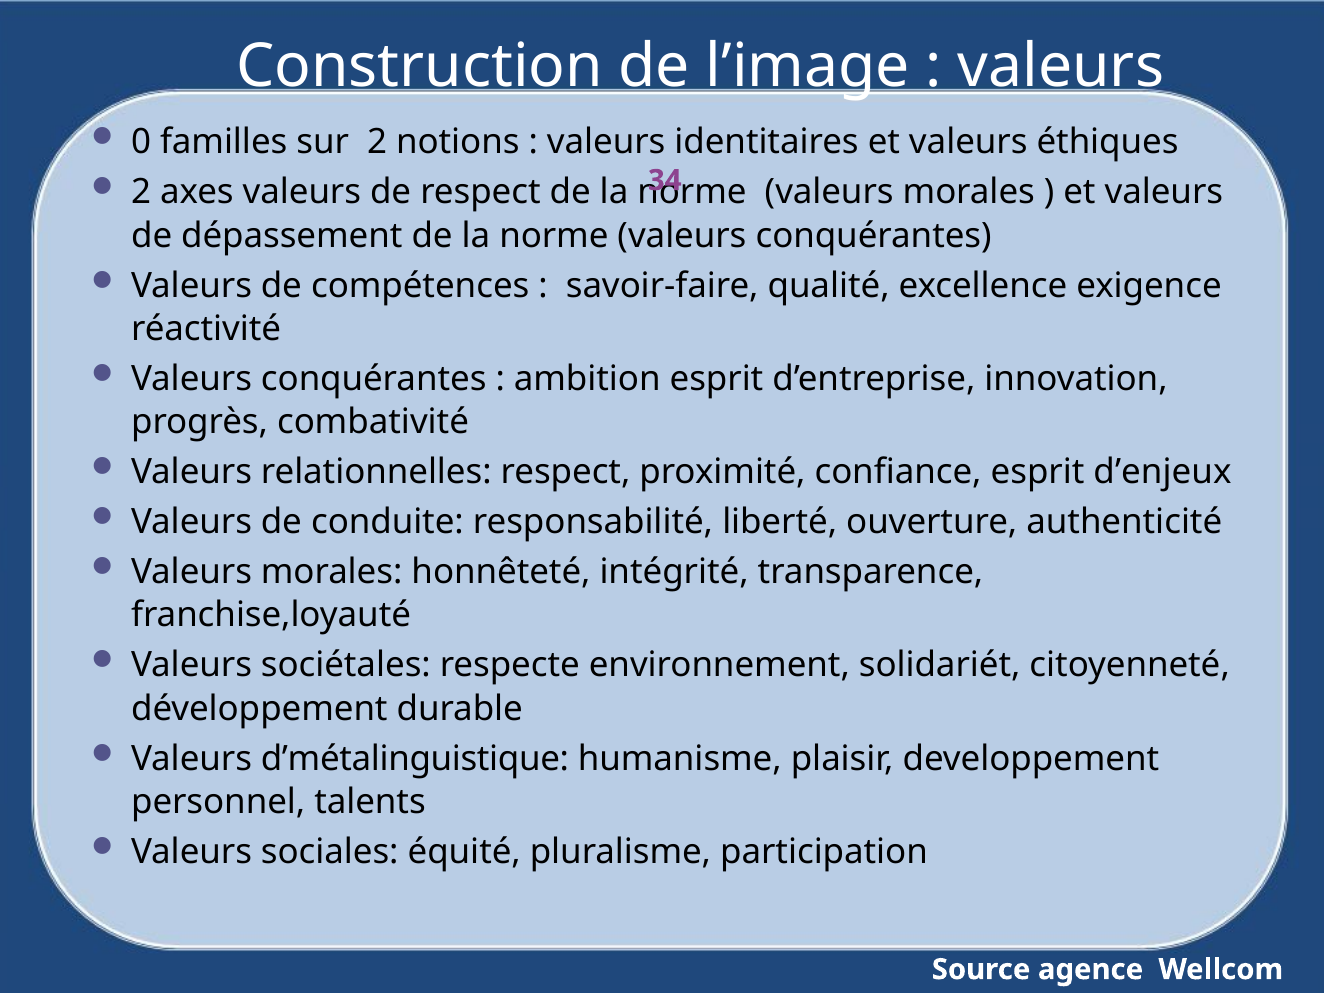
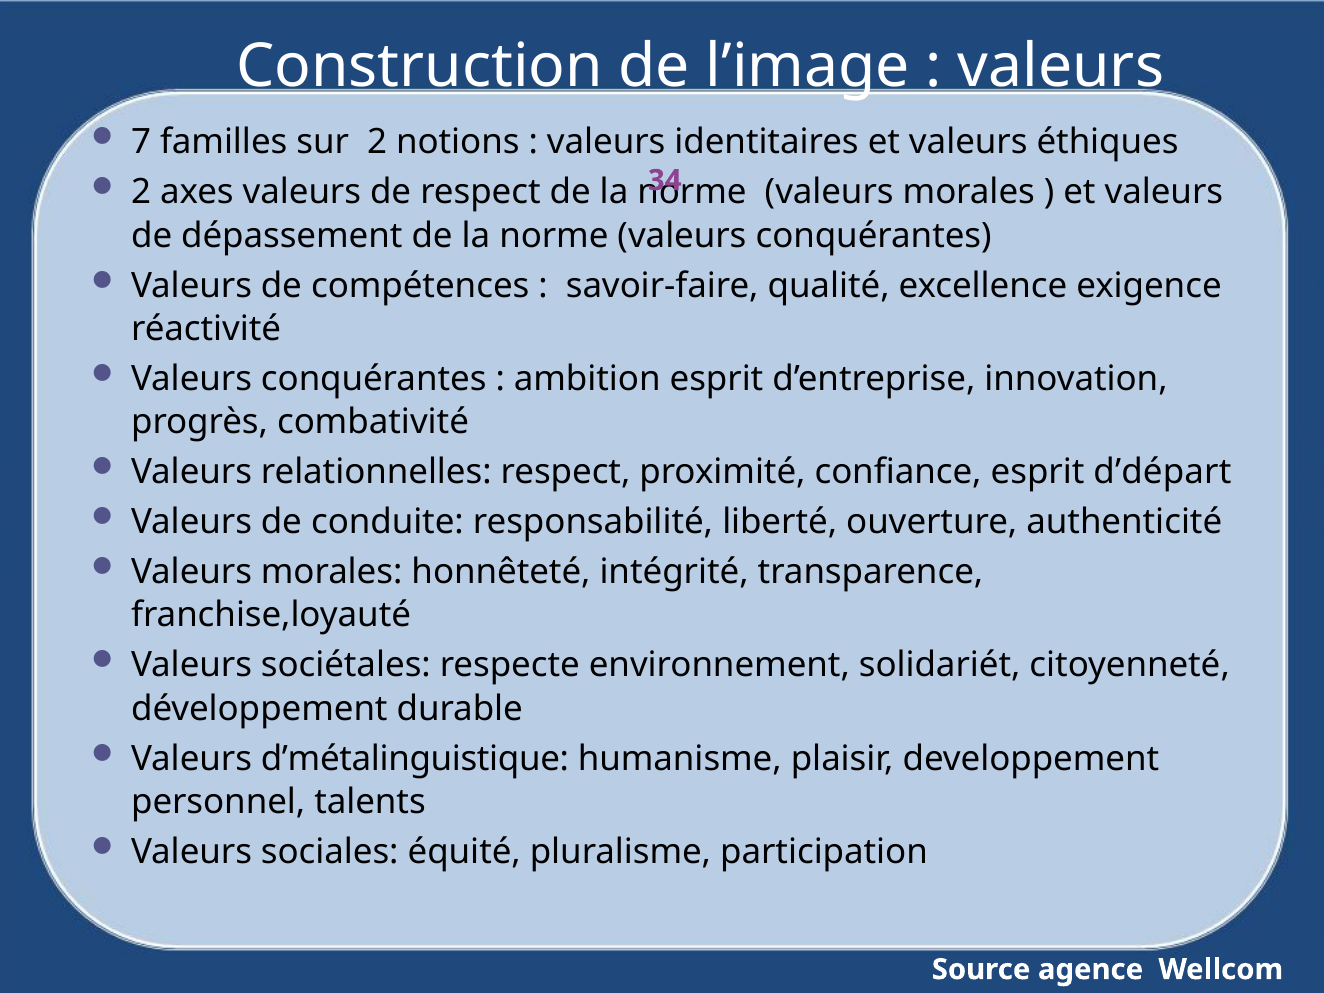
0: 0 -> 7 (141, 142)
d’enjeux: d’enjeux -> d’départ (1162, 472)
